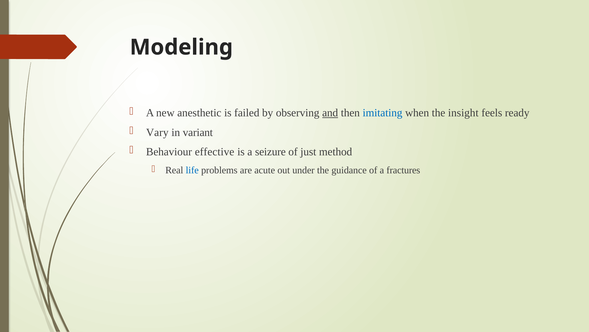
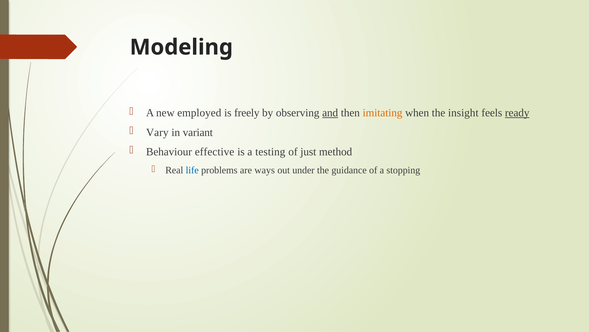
anesthetic: anesthetic -> employed (199, 113)
failed: failed -> freely (247, 113)
imitating colour: blue -> orange (383, 113)
ready underline: none -> present (517, 113)
seizure: seizure -> testing (270, 151)
acute: acute -> ways (265, 170)
fractures: fractures -> stopping (403, 170)
